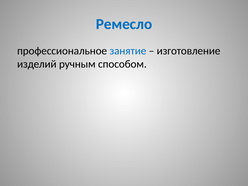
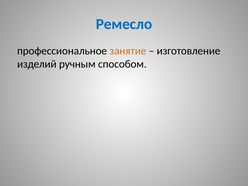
занятие colour: blue -> orange (128, 51)
